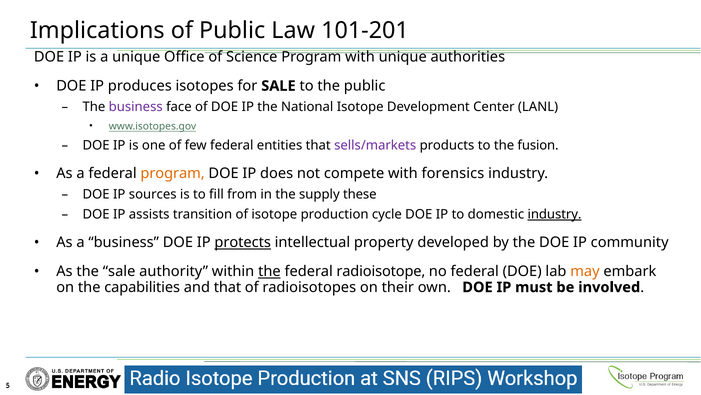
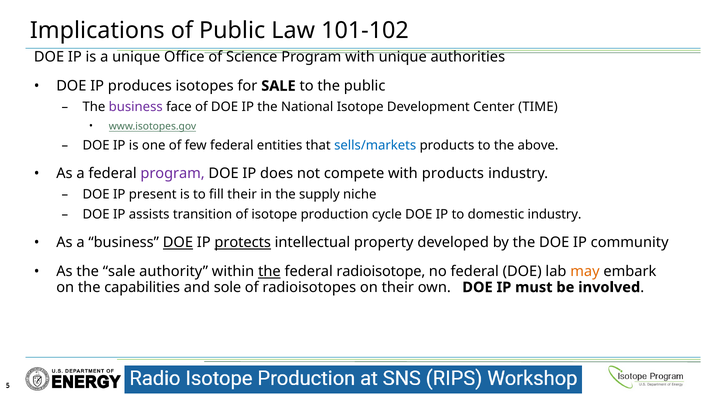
101-201: 101-201 -> 101-102 (365, 31)
LANL: LANL -> TIME (538, 107)
sells/markets colour: purple -> blue (375, 145)
fusion: fusion -> above (538, 145)
program colour: orange -> purple (173, 173)
with forensics: forensics -> products (453, 173)
sources: sources -> present (153, 194)
fill from: from -> their (242, 194)
these: these -> niche (360, 194)
industry underline: present -> none (555, 214)
DOE underline: none -> present (178, 242)
and that: that -> sole (228, 287)
